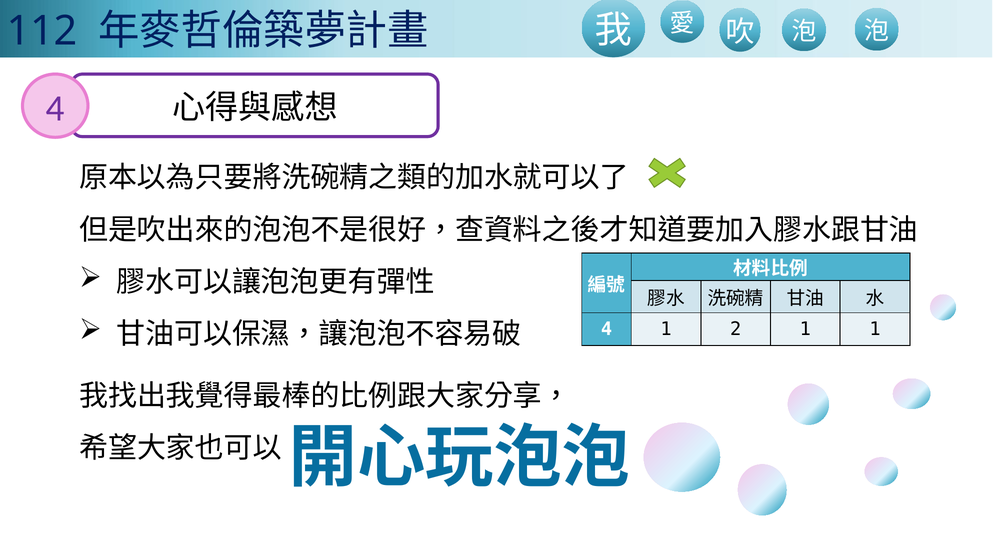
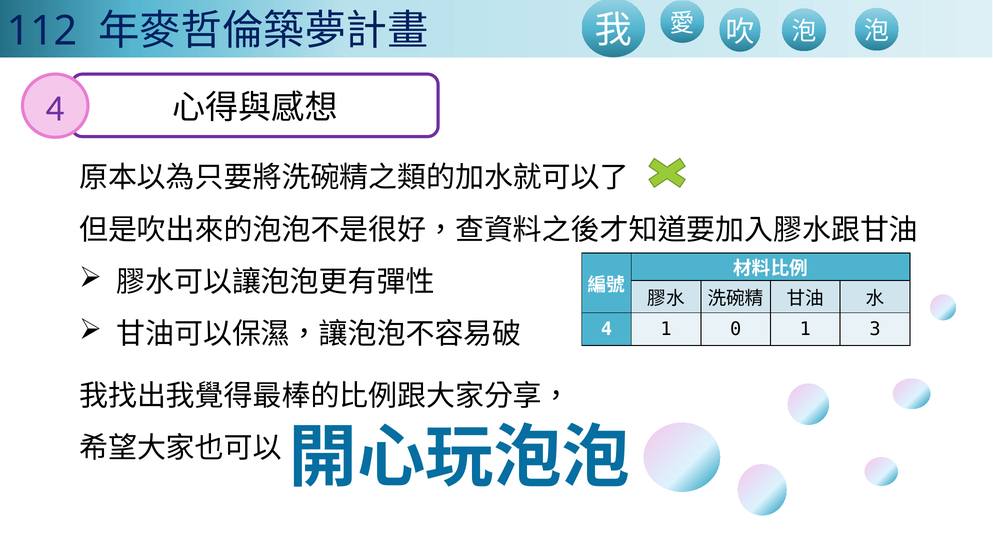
2: 2 -> 0 (736, 329)
1 1: 1 -> 3 (875, 329)
